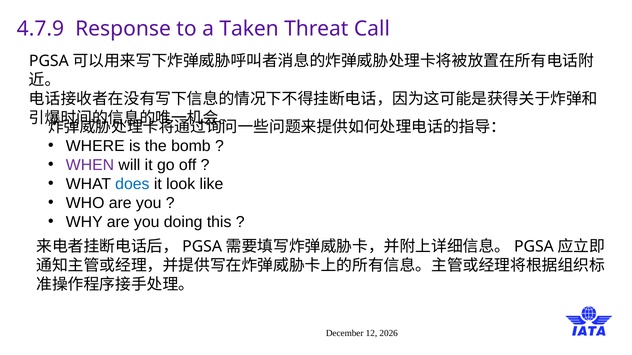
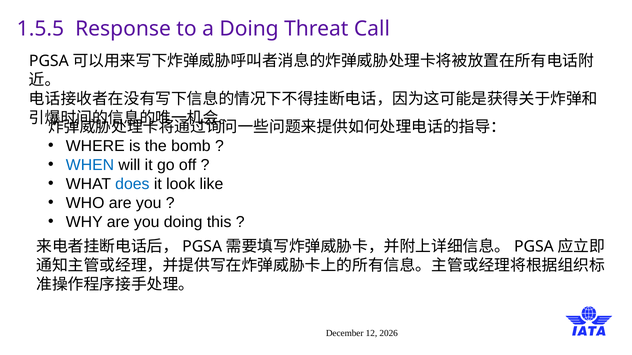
4.7.9: 4.7.9 -> 1.5.5 (40, 29)
a Taken: Taken -> Doing (249, 29)
WHEN colour: purple -> blue (90, 165)
